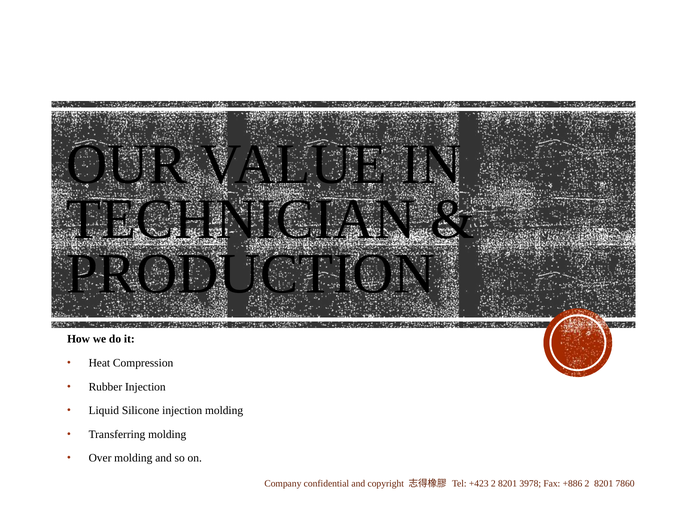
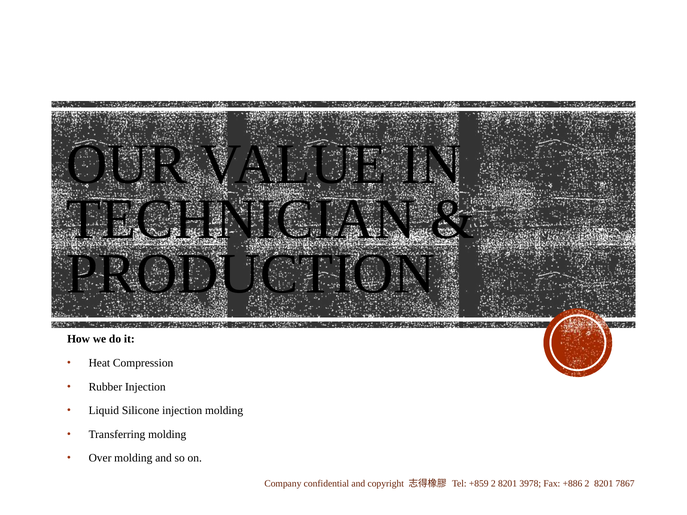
+423: +423 -> +859 (479, 484)
7860: 7860 -> 7867 (625, 484)
